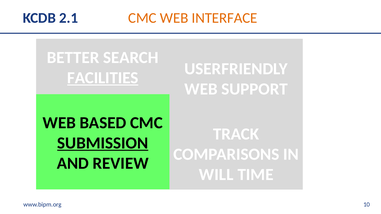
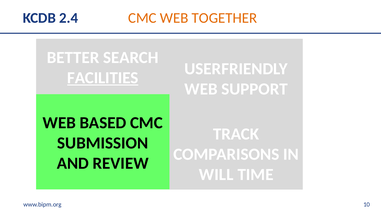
2.1: 2.1 -> 2.4 (69, 18)
INTERFACE: INTERFACE -> TOGETHER (224, 18)
SUBMISSION underline: present -> none (103, 143)
